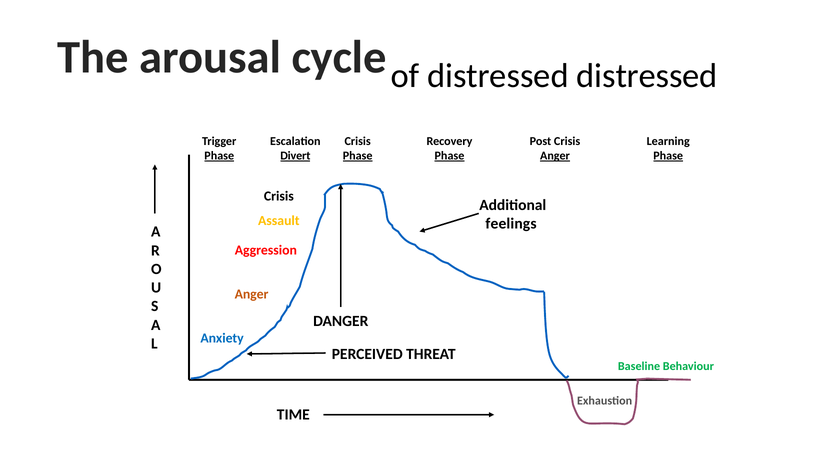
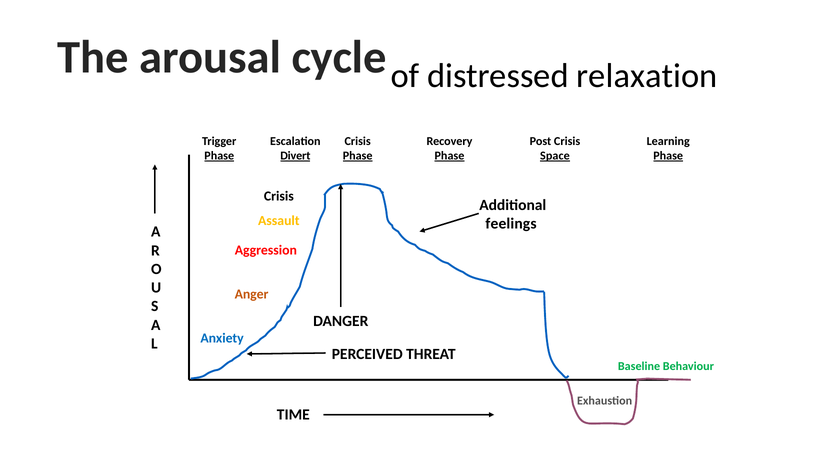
distressed distressed: distressed -> relaxation (647, 76)
Anger: Anger -> Space (555, 156)
